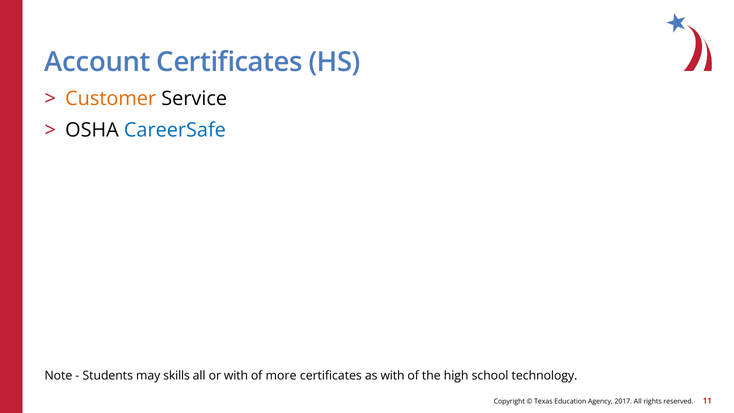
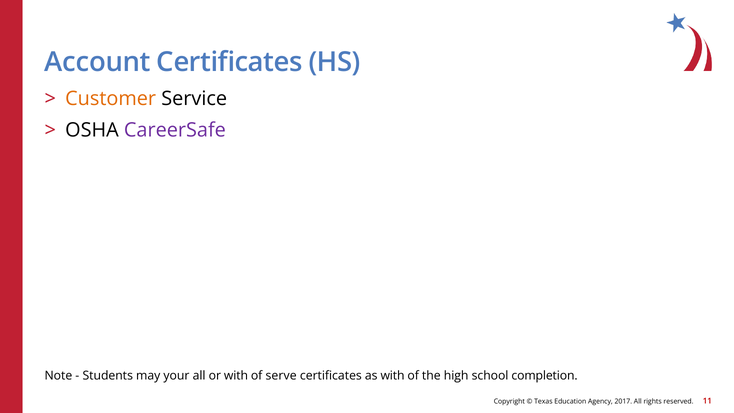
CareerSafe colour: blue -> purple (175, 130)
skills: skills -> your (176, 376)
more: more -> serve (281, 376)
technology: technology -> completion (545, 376)
